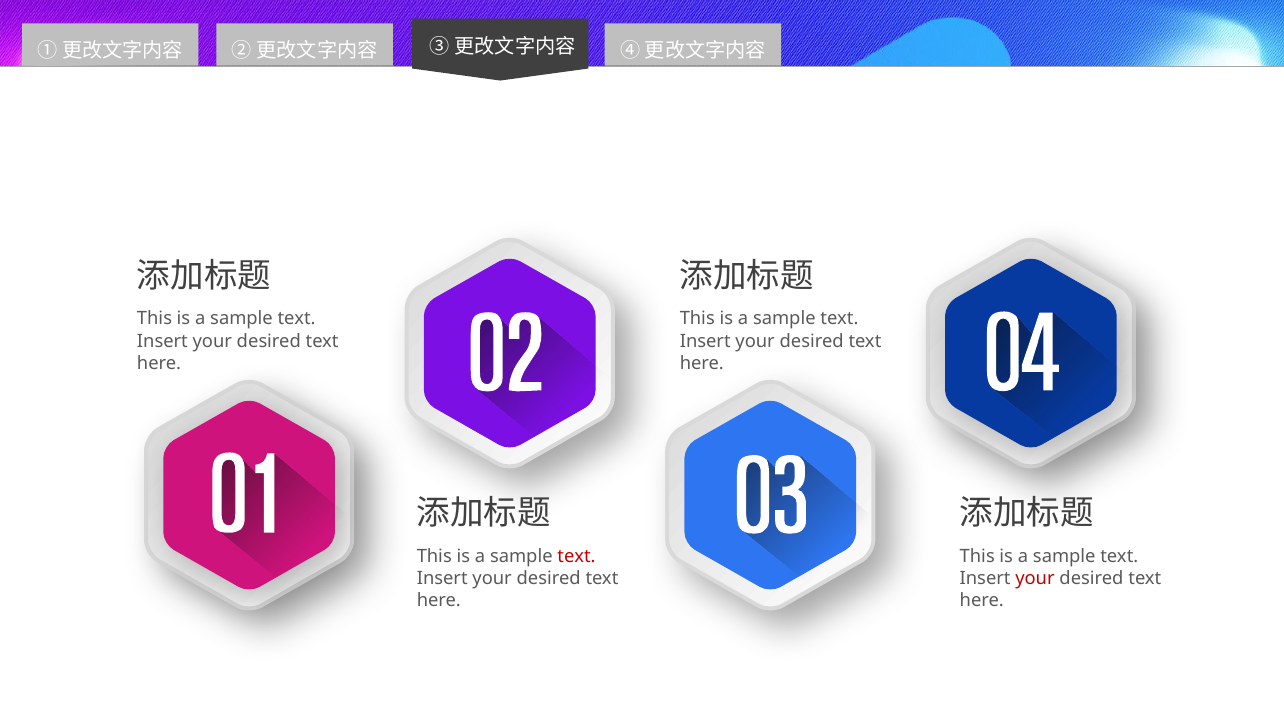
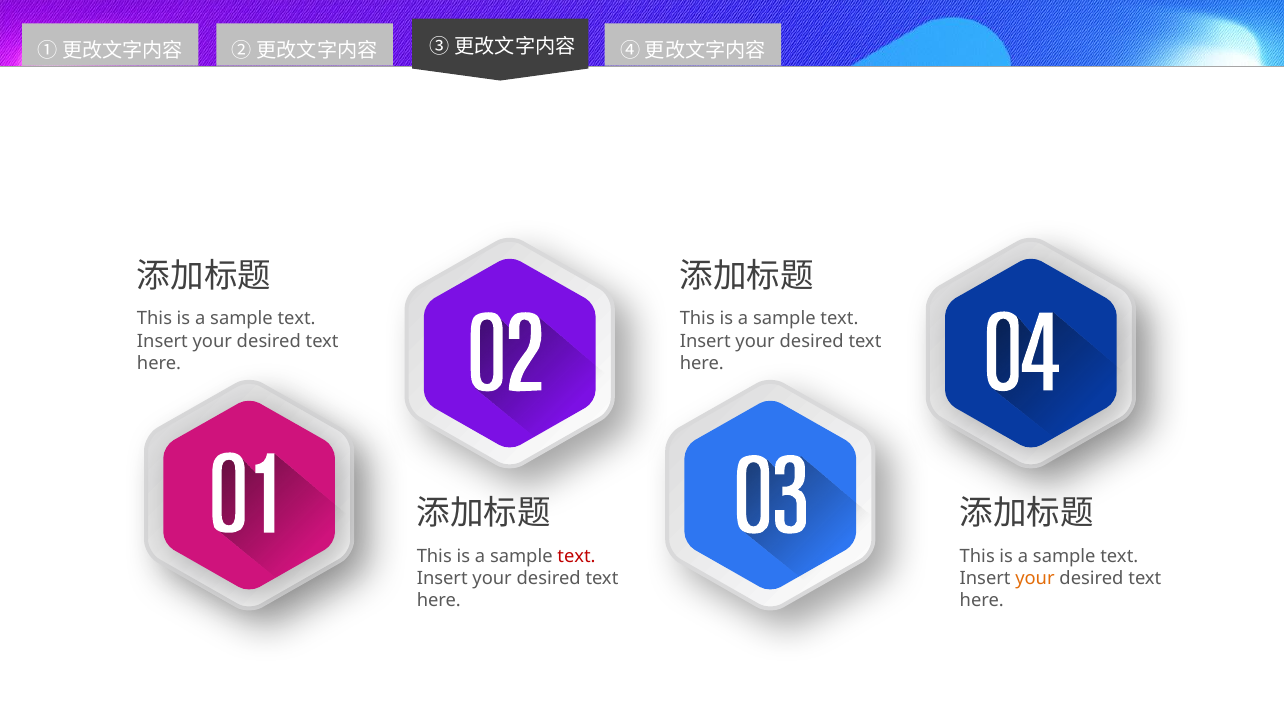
your colour: red -> orange (1035, 578)
